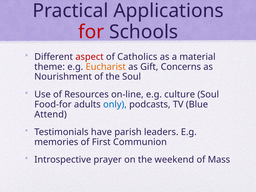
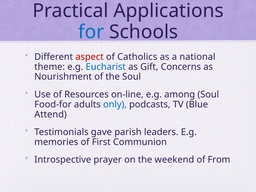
for colour: red -> blue (91, 32)
material: material -> national (197, 57)
Eucharist colour: orange -> blue (106, 67)
culture: culture -> among (180, 94)
have: have -> gave (101, 132)
Mass: Mass -> From (219, 160)
